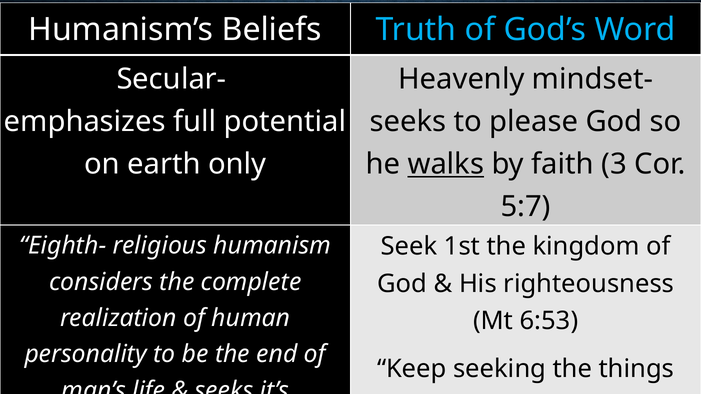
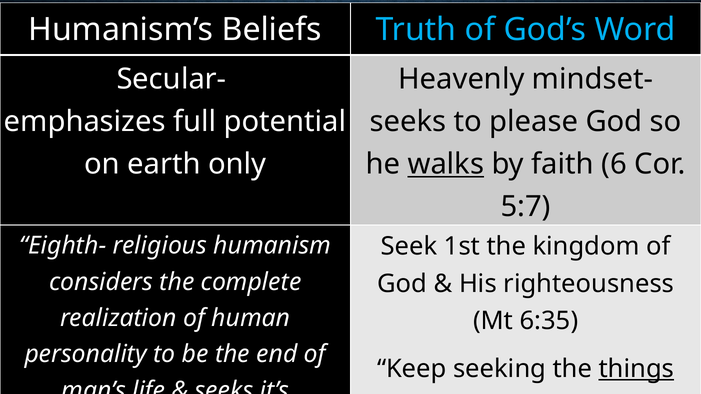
3: 3 -> 6 (614, 164)
6:53: 6:53 -> 6:35 (549, 321)
things underline: none -> present (636, 369)
